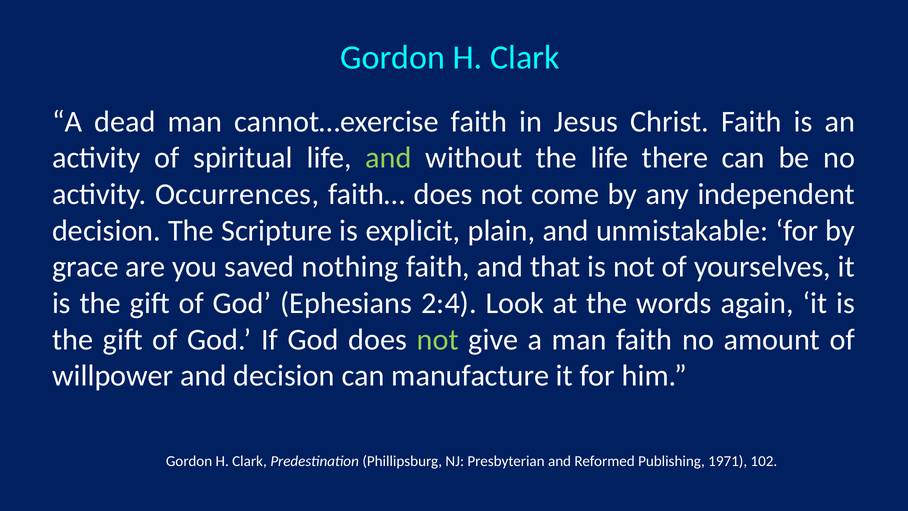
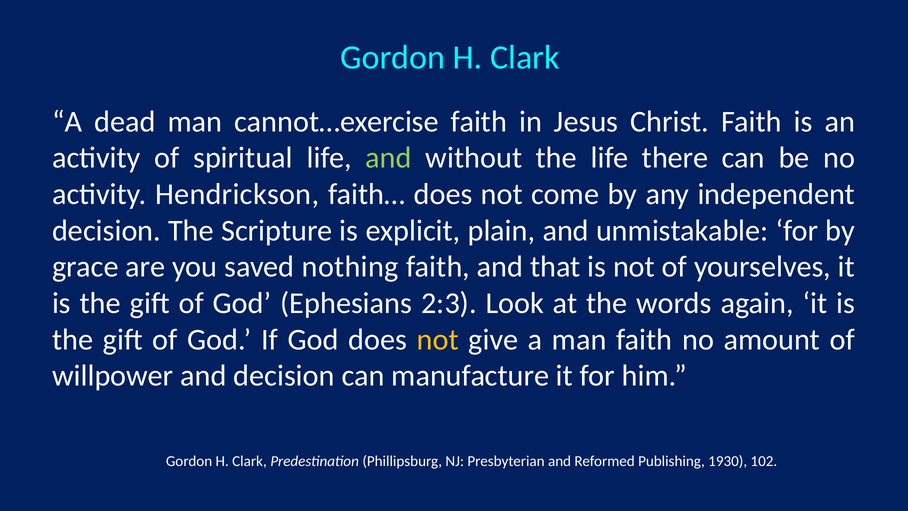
Occurrences: Occurrences -> Hendrickson (237, 194)
2:4: 2:4 -> 2:3 (449, 303)
not colour: light green -> yellow (438, 339)
1971: 1971 -> 1930 (728, 461)
